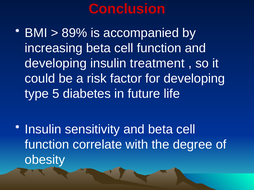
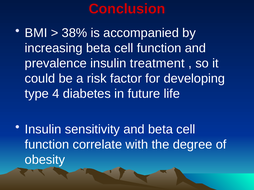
89%: 89% -> 38% (74, 33)
developing: developing -> prevalence (56, 64)
5: 5 -> 4 (56, 94)
